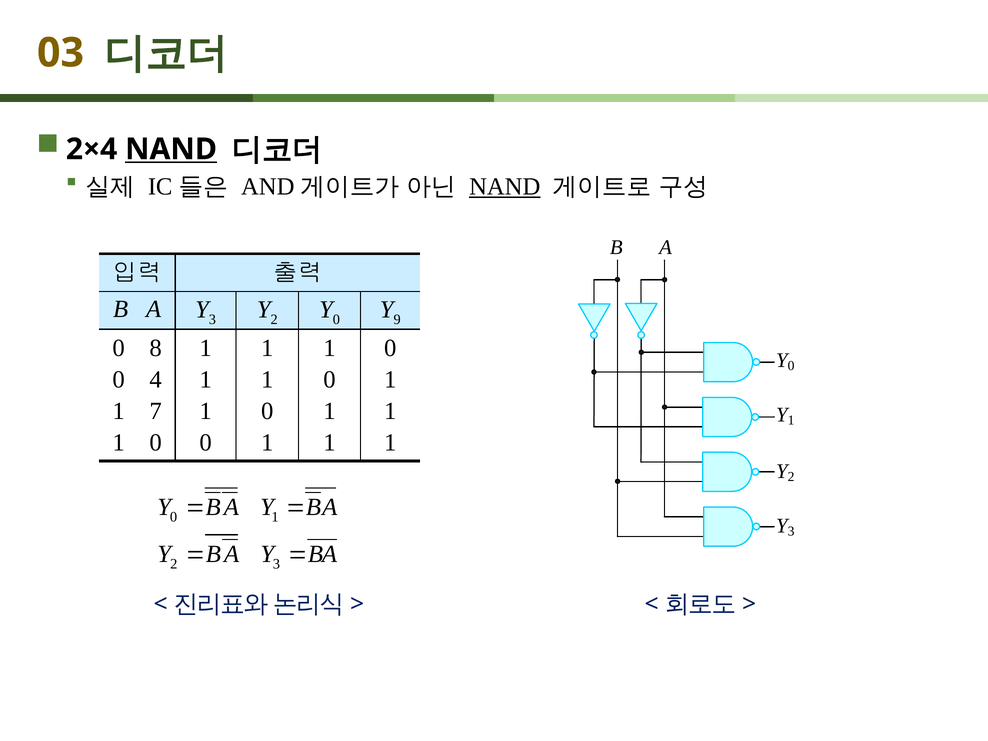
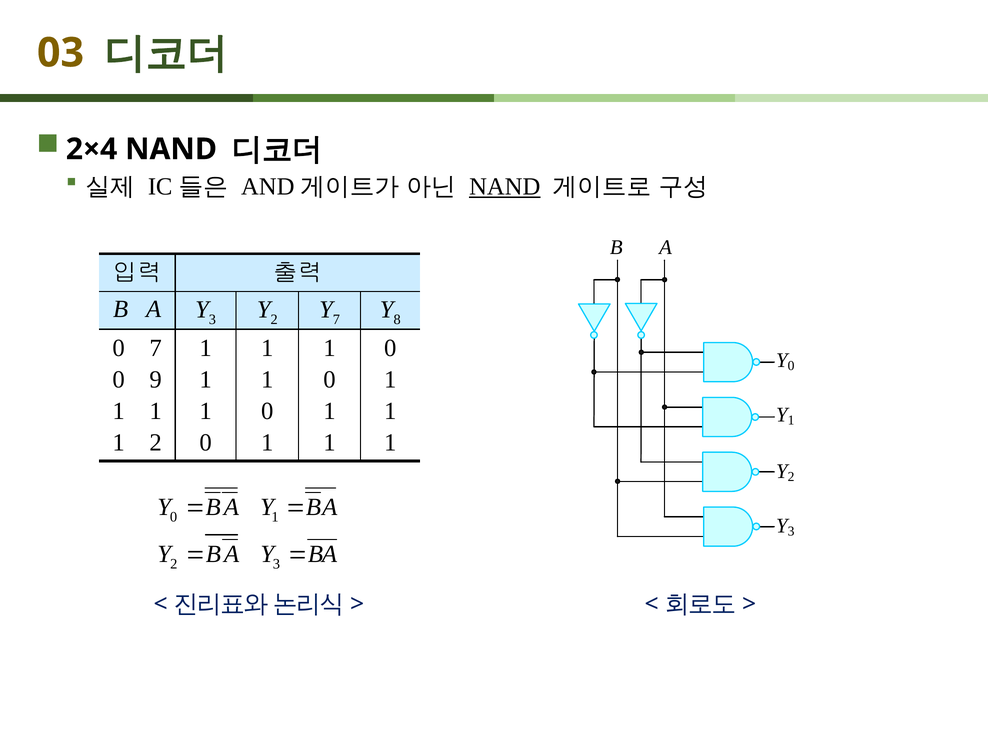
NAND underline: present -> none (171, 149)
0: 0 -> 7 (336, 319)
9: 9 -> 8 (397, 319)
0 8: 8 -> 7 (156, 348)
4: 4 -> 9 (156, 380)
7: 7 -> 1 (156, 411)
0: 0 -> 2 (156, 443)
